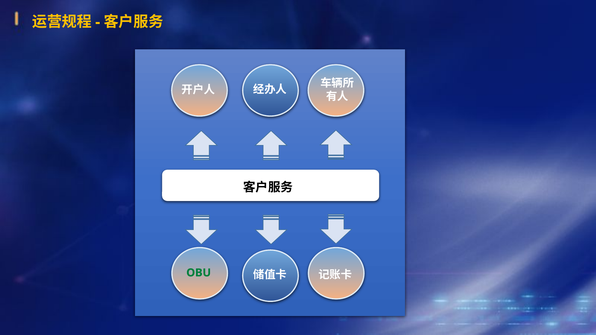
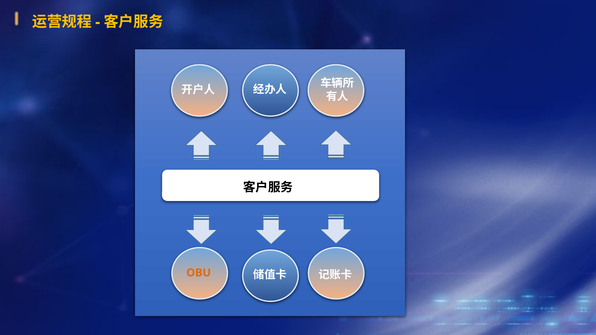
OBU colour: green -> orange (199, 273)
